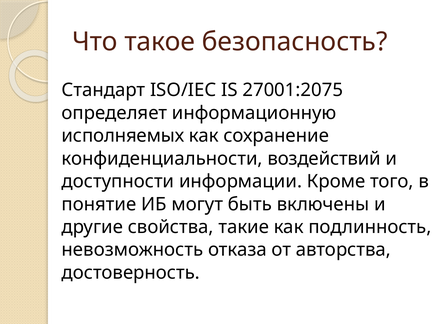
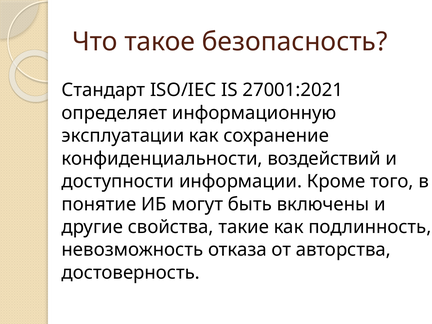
27001:2075: 27001:2075 -> 27001:2021 (293, 90)
исполняемых: исполняемых -> эксплуатации (123, 136)
